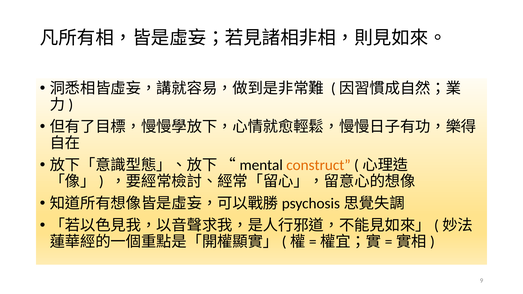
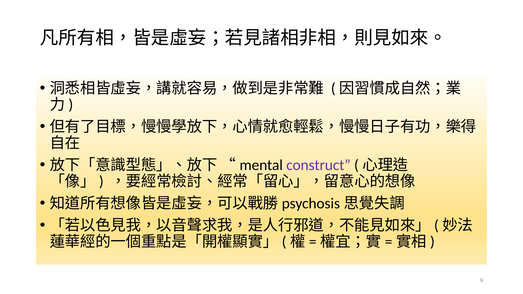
construct colour: orange -> purple (318, 165)
